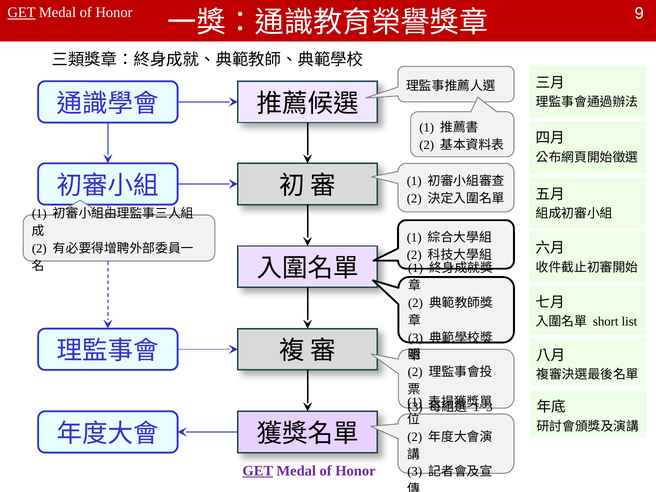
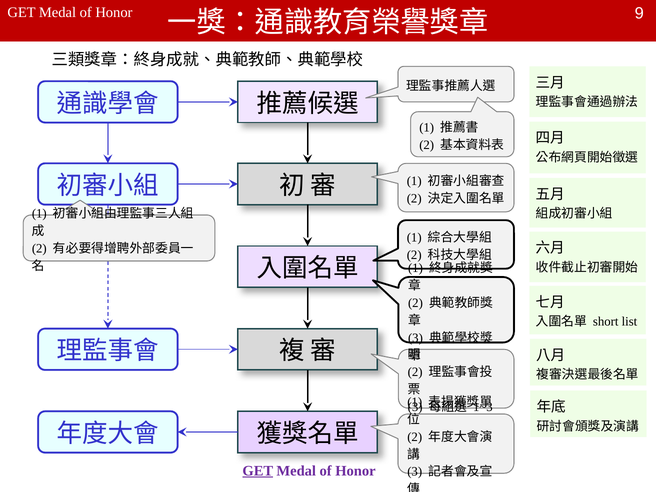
GET underline: present -> none (22, 13)
